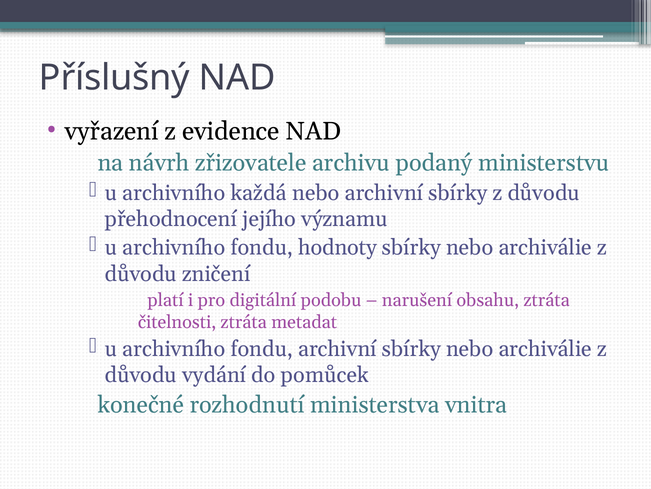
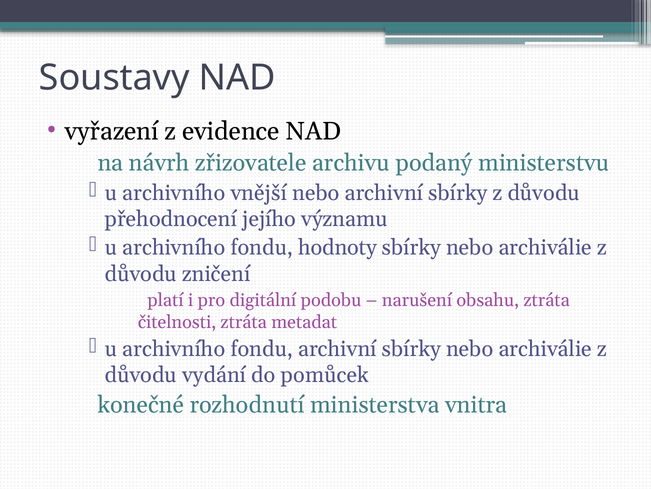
Příslušný: Příslušný -> Soustavy (114, 77)
každá: každá -> vnější (259, 193)
